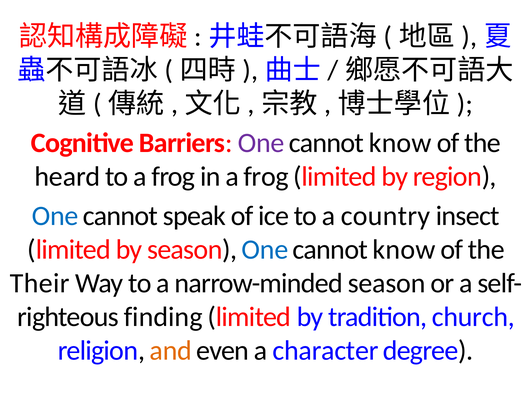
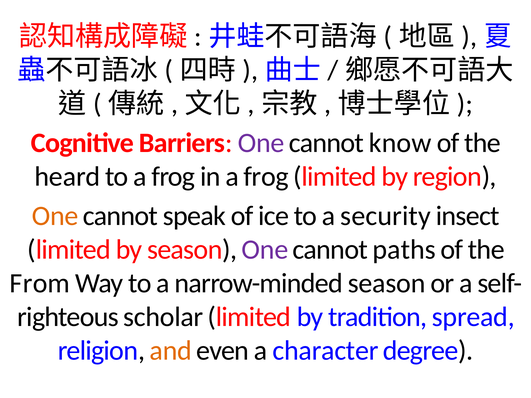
One colour: blue -> orange (55, 216)
country: country -> security (386, 216)
One colour: blue -> purple (265, 250)
know: know -> paths (404, 250)
Their: Their -> From (40, 283)
finding: finding -> scholar (163, 317)
church: church -> spread (473, 317)
